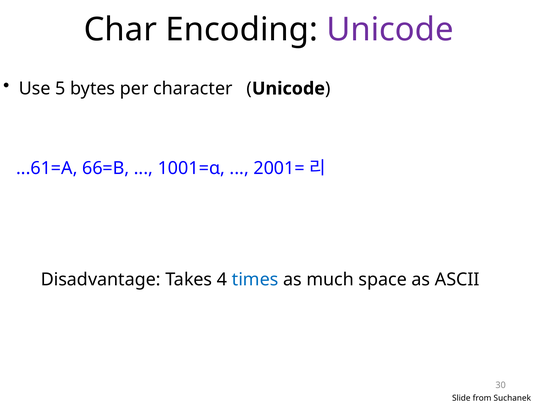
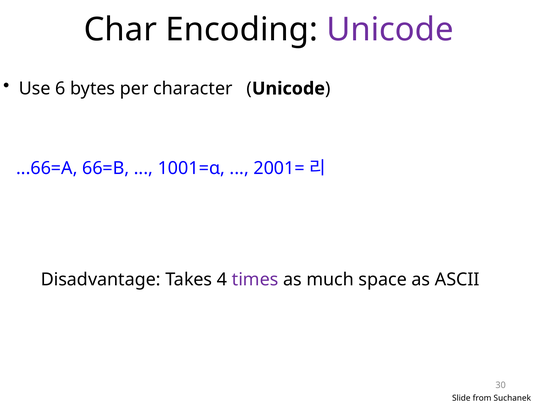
5: 5 -> 6 (60, 88)
...61=A: ...61=A -> ...66=A (47, 168)
times colour: blue -> purple (255, 279)
